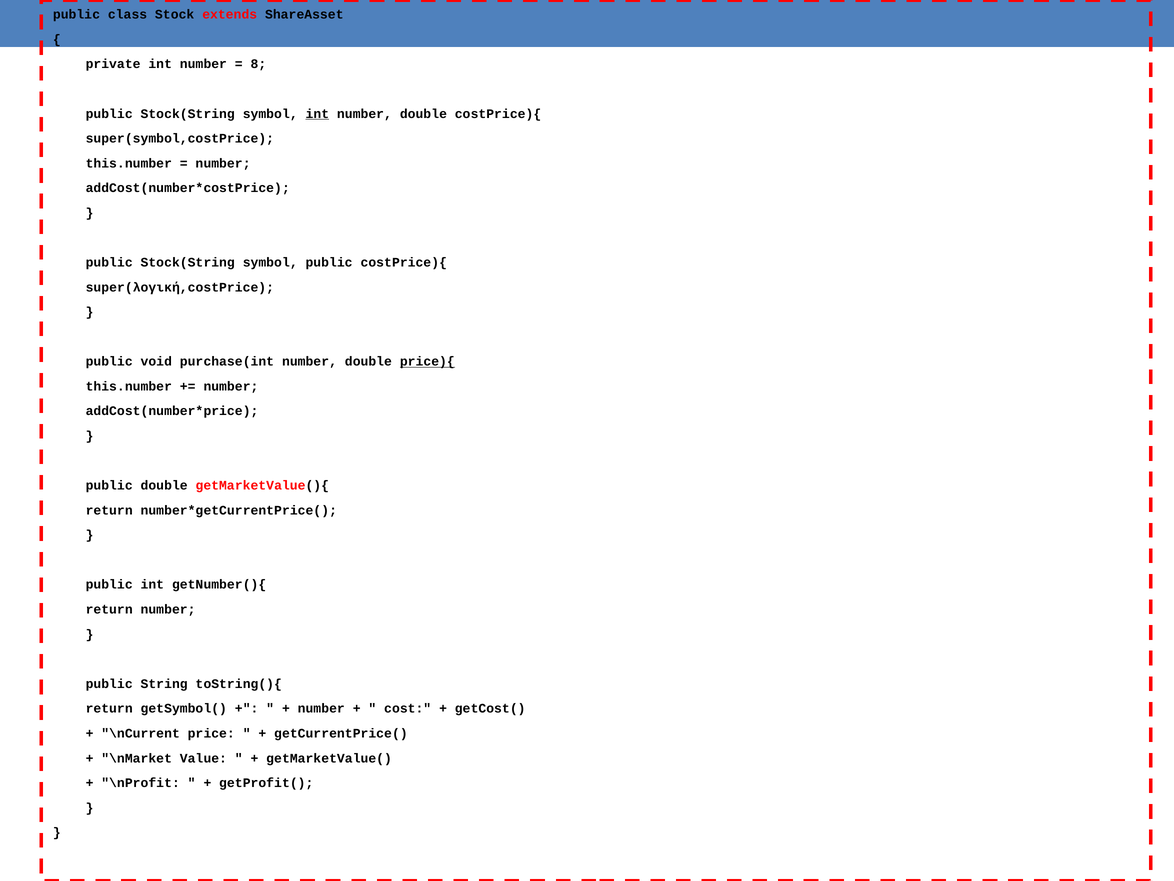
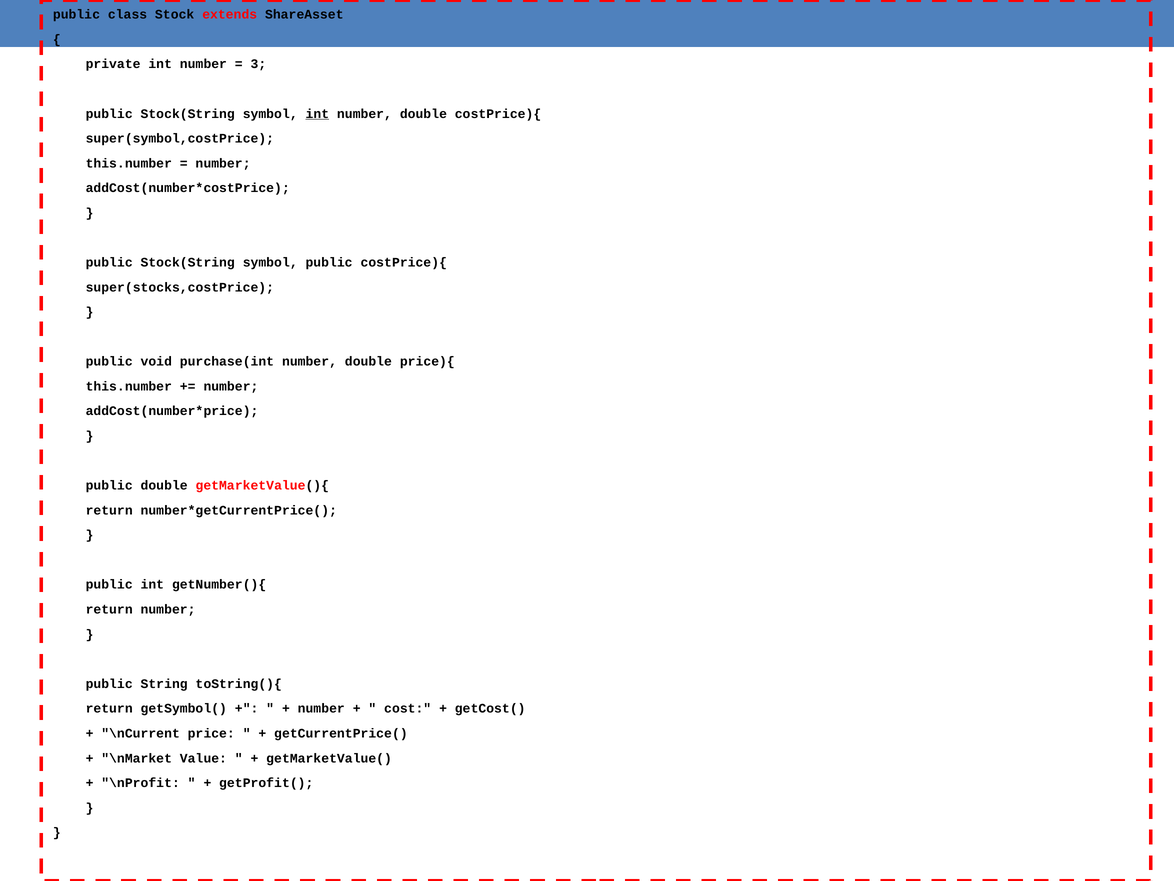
8: 8 -> 3 (258, 64)
super(λογική,costPrice: super(λογική,costPrice -> super(stocks,costPrice (180, 287)
price){ underline: present -> none (427, 361)
